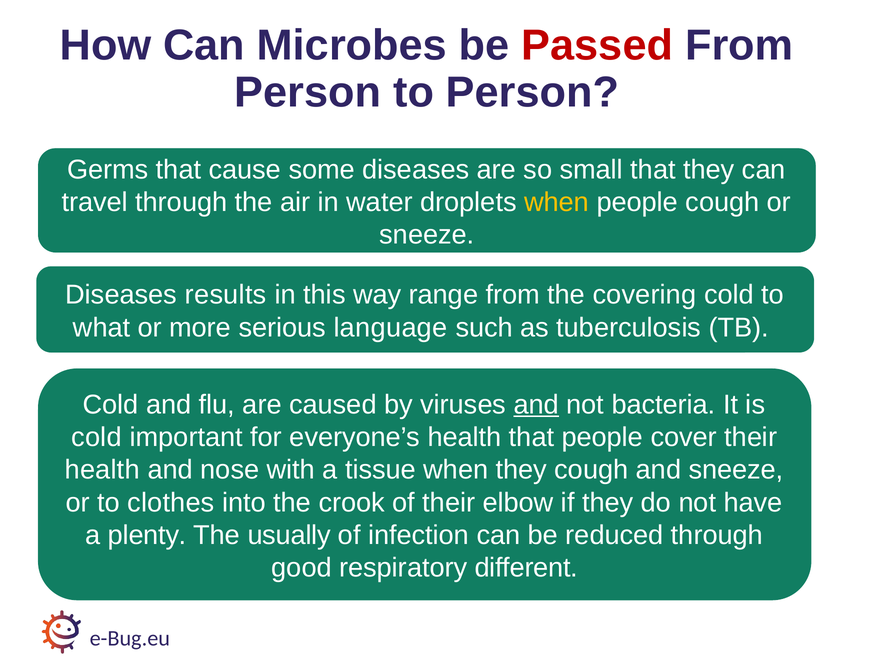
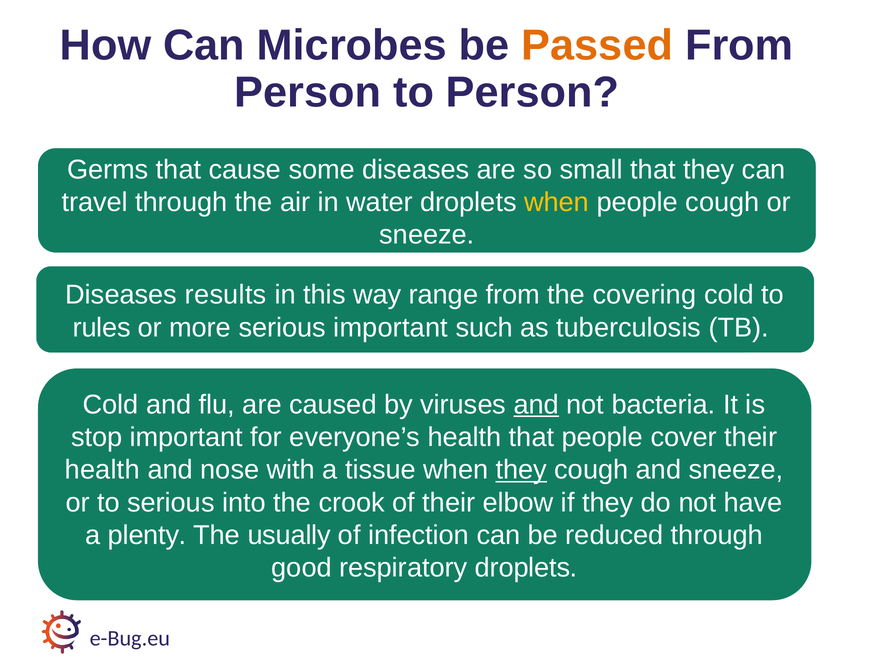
Passed colour: red -> orange (597, 46)
what: what -> rules (102, 327)
serious language: language -> important (391, 327)
cold: cold -> stop (97, 437)
they underline: none -> present (521, 470)
to clothes: clothes -> serious (171, 502)
respiratory different: different -> droplets (526, 567)
